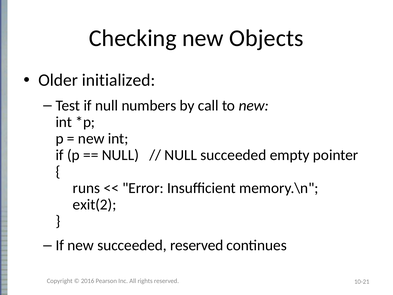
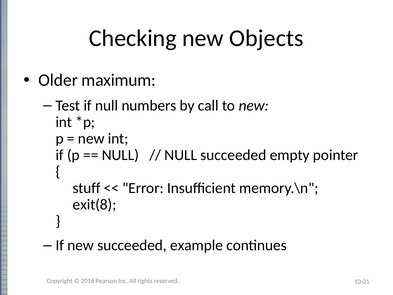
initialized: initialized -> maximum (119, 80)
runs: runs -> stuff (87, 188)
exit(2: exit(2 -> exit(8 (95, 204)
succeeded reserved: reserved -> example (197, 245)
